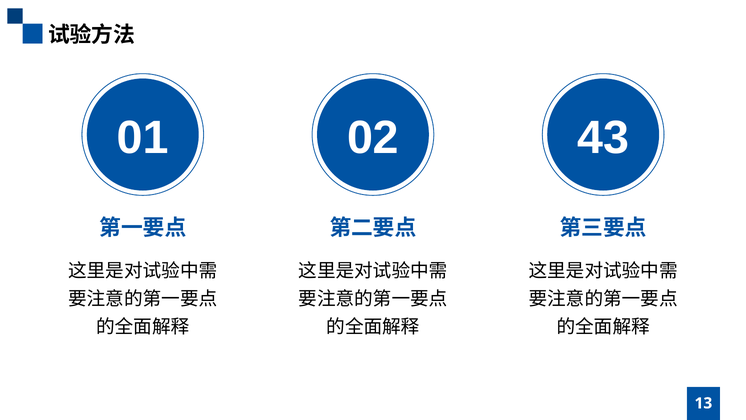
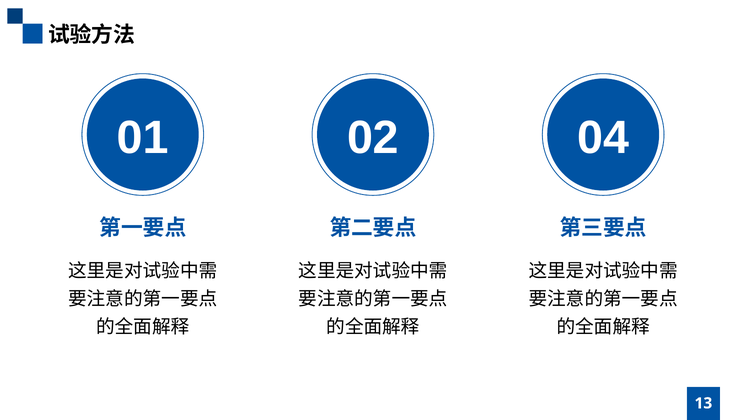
43: 43 -> 04 (603, 138)
